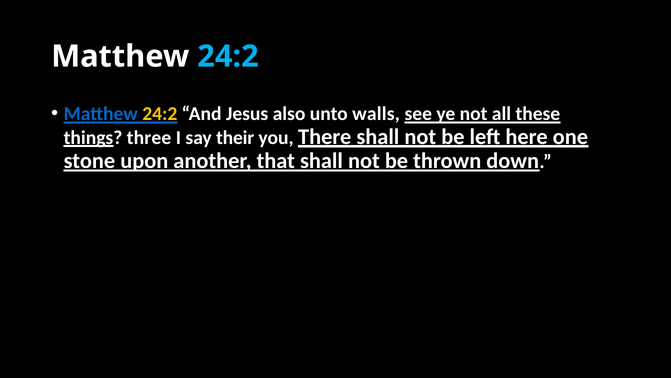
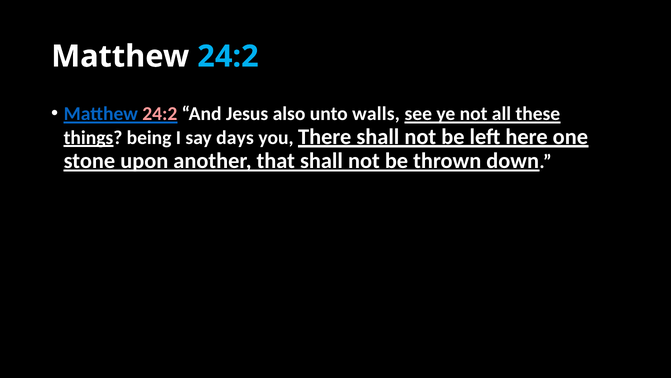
24:2 colour: yellow -> pink (160, 114)
three: three -> being (149, 137)
their: their -> days (235, 137)
